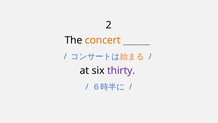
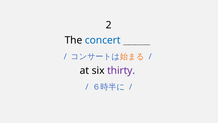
concert colour: orange -> blue (103, 40)
